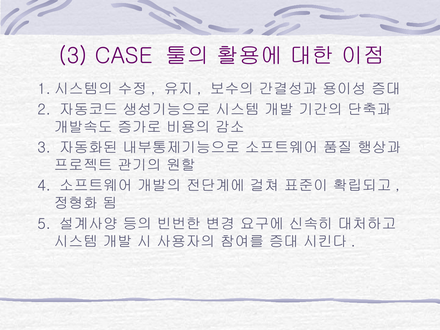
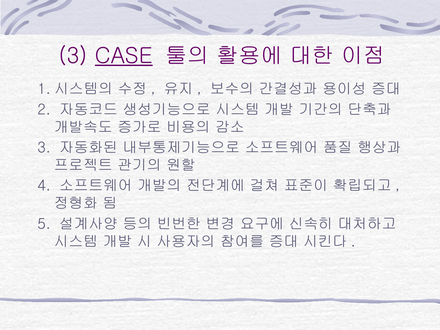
CASE underline: none -> present (124, 56)
